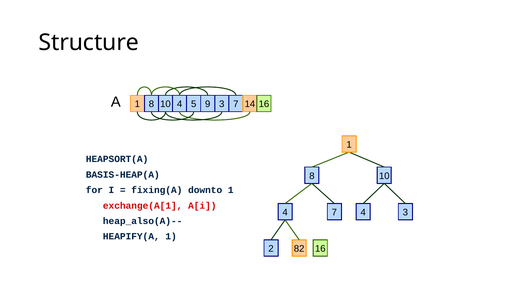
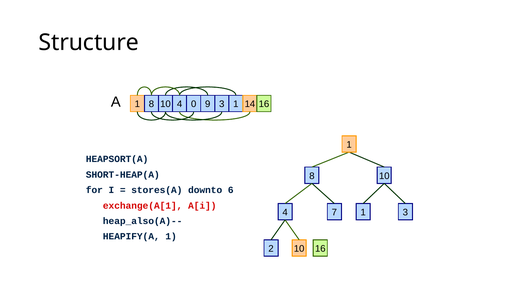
5: 5 -> 0 (194, 104)
3 7: 7 -> 1 (236, 104)
BASIS-HEAP(A: BASIS-HEAP(A -> SHORT-HEAP(A (123, 175)
fixing(A: fixing(A -> stores(A (157, 190)
downto 1: 1 -> 6 (231, 190)
7 4: 4 -> 1 (363, 212)
2 82: 82 -> 10 (299, 249)
